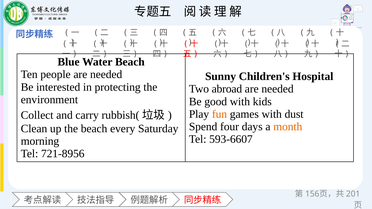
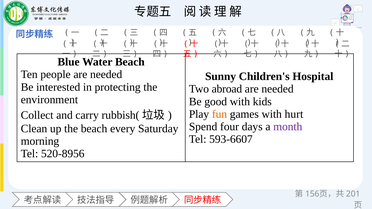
dust: dust -> hurt (294, 114)
month colour: orange -> purple (288, 127)
721-8956: 721-8956 -> 520-8956 (63, 154)
